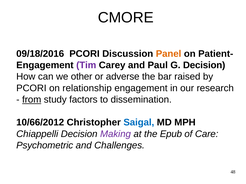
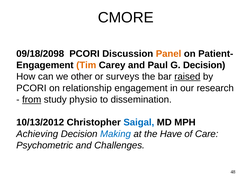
09/18/2016: 09/18/2016 -> 09/18/2098 (40, 54)
Tim colour: purple -> orange (86, 65)
adverse: adverse -> surveys (123, 77)
raised underline: none -> present (187, 77)
factors: factors -> physio (83, 100)
10/66/2012: 10/66/2012 -> 10/13/2012 (40, 123)
Chiappelli: Chiappelli -> Achieving (37, 134)
Making colour: purple -> blue (115, 134)
Epub: Epub -> Have (171, 134)
